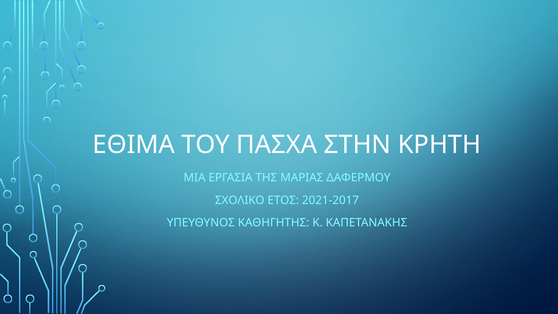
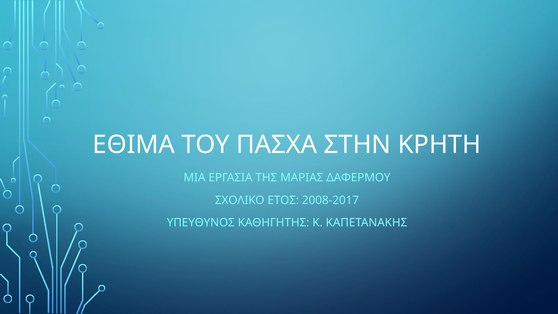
2021-2017: 2021-2017 -> 2008-2017 (330, 200)
